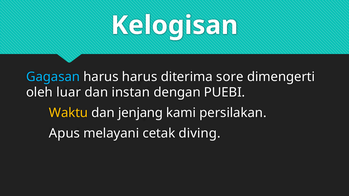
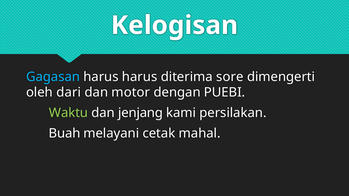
luar: luar -> dari (69, 93)
instan: instan -> motor (131, 93)
Waktu colour: yellow -> light green (68, 113)
Apus: Apus -> Buah (65, 134)
diving: diving -> mahal (200, 134)
